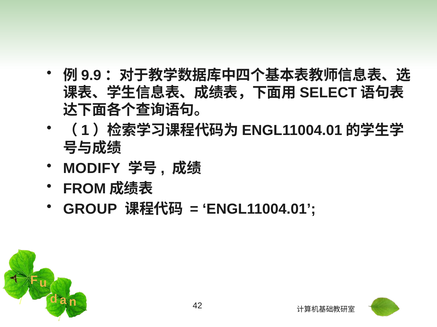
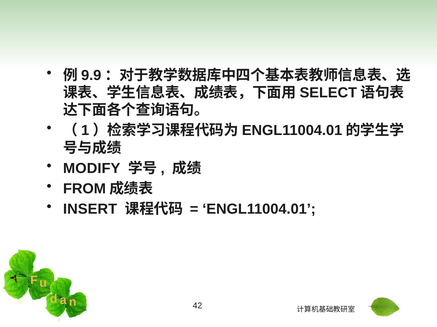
GROUP: GROUP -> INSERT (90, 209)
